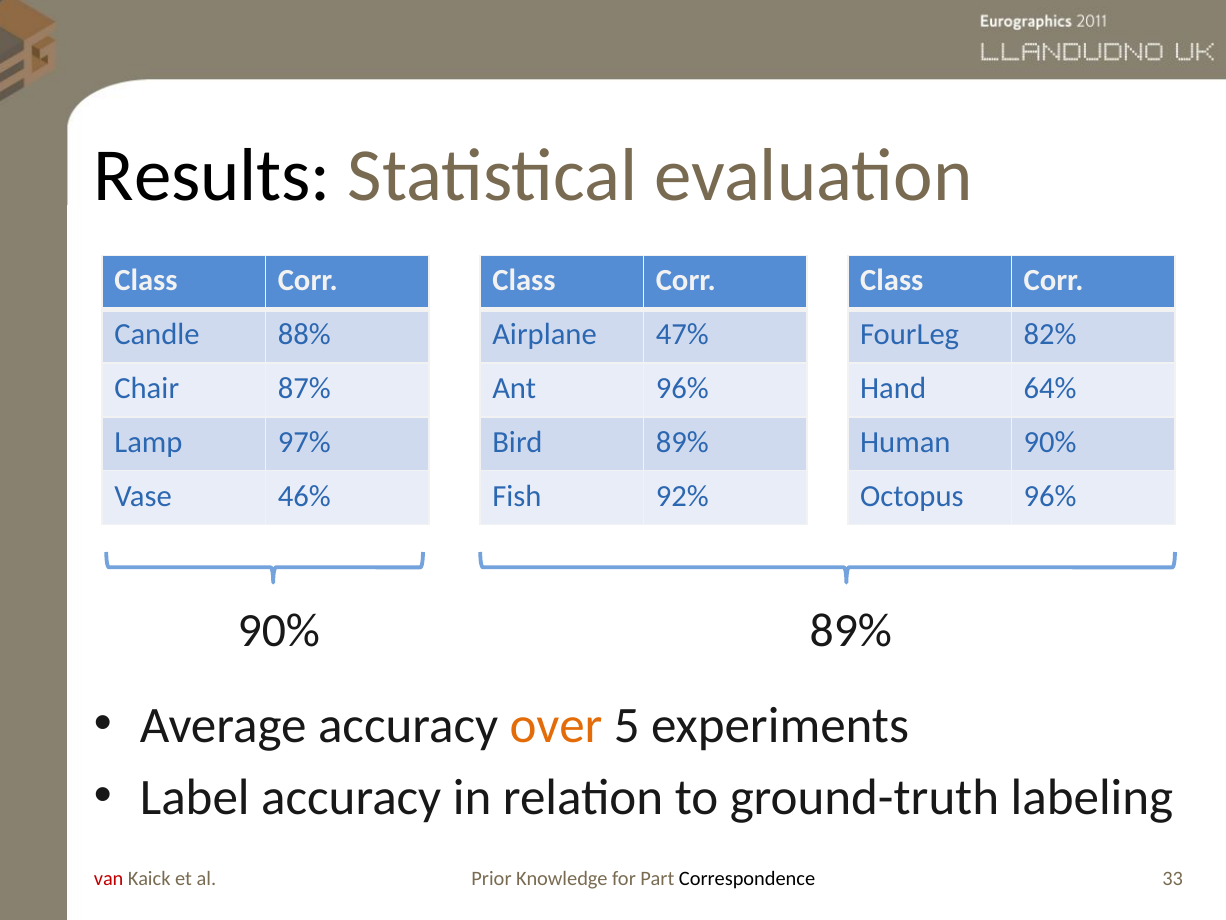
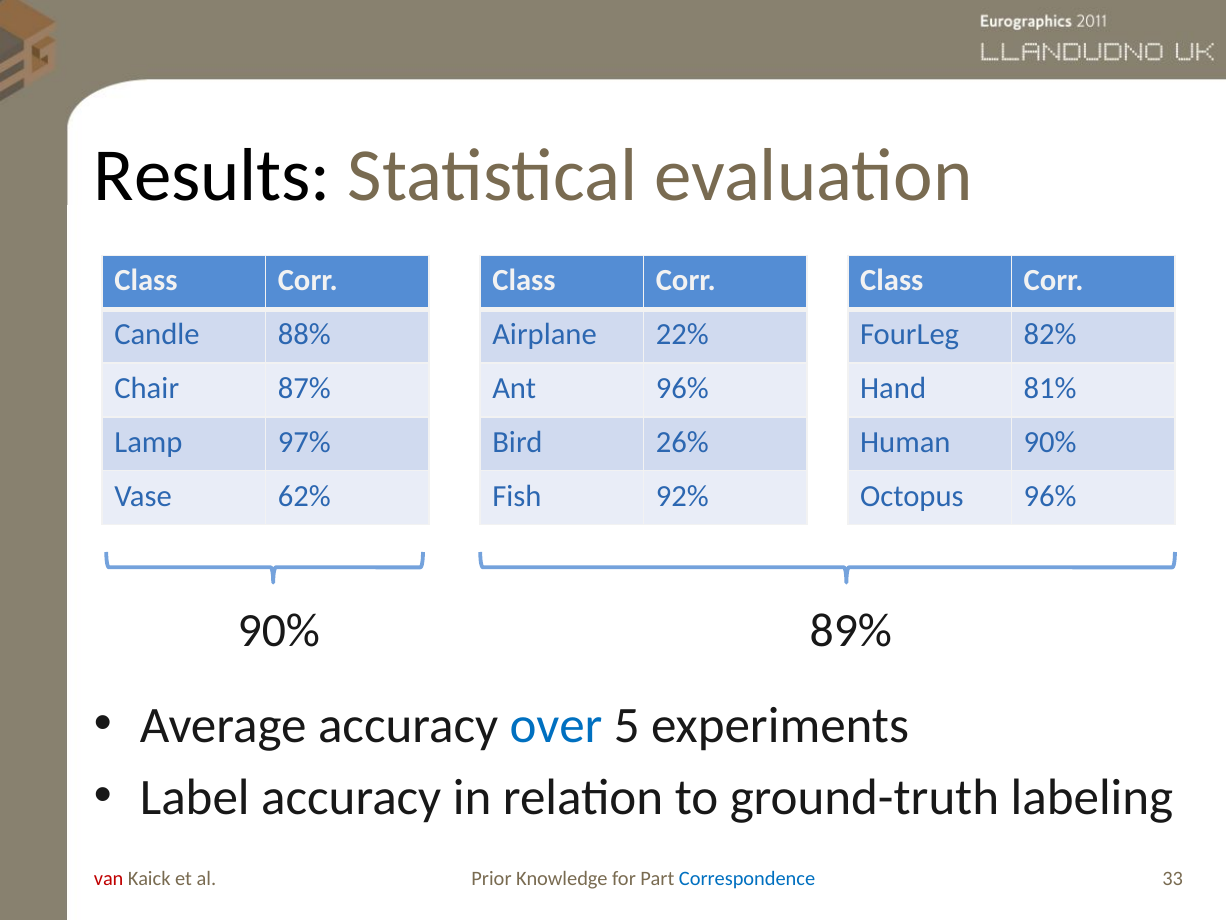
47%: 47% -> 22% (682, 334)
64%: 64% -> 81% (1050, 388)
Bird 89%: 89% -> 26% (682, 442)
46%: 46% -> 62% (304, 496)
over colour: orange -> blue (556, 725)
Correspondence colour: black -> blue (747, 878)
